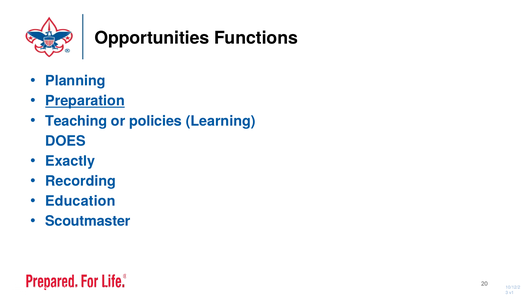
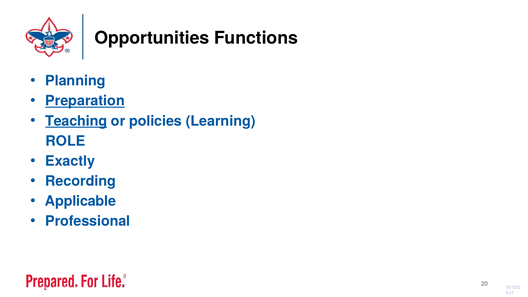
Teaching underline: none -> present (76, 121)
DOES: DOES -> ROLE (65, 141)
Education: Education -> Applicable (80, 201)
Scoutmaster: Scoutmaster -> Professional (88, 221)
